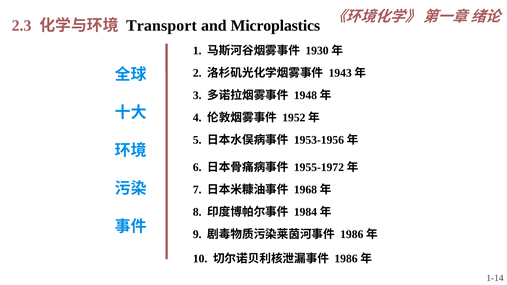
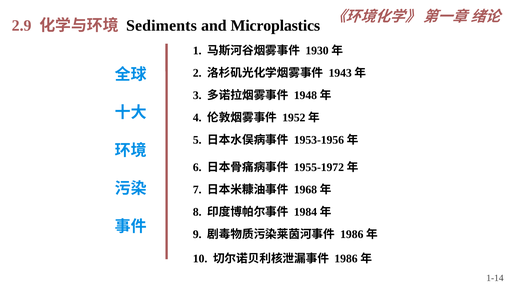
2.3: 2.3 -> 2.9 (22, 25)
Transport: Transport -> Sediments (161, 25)
